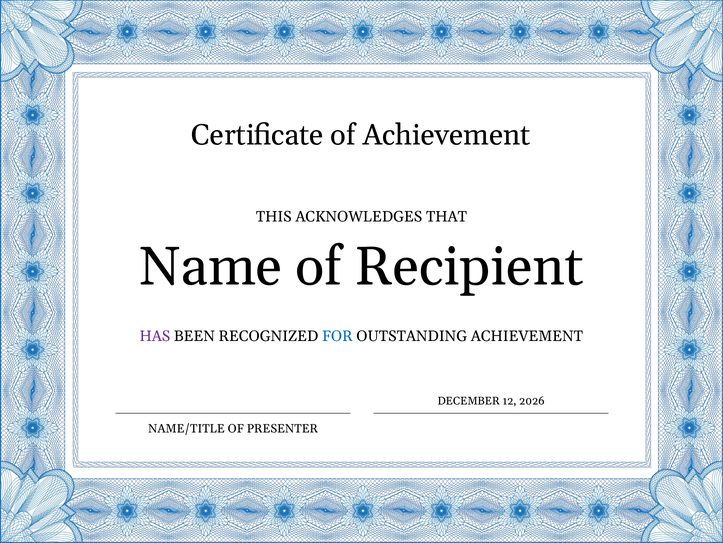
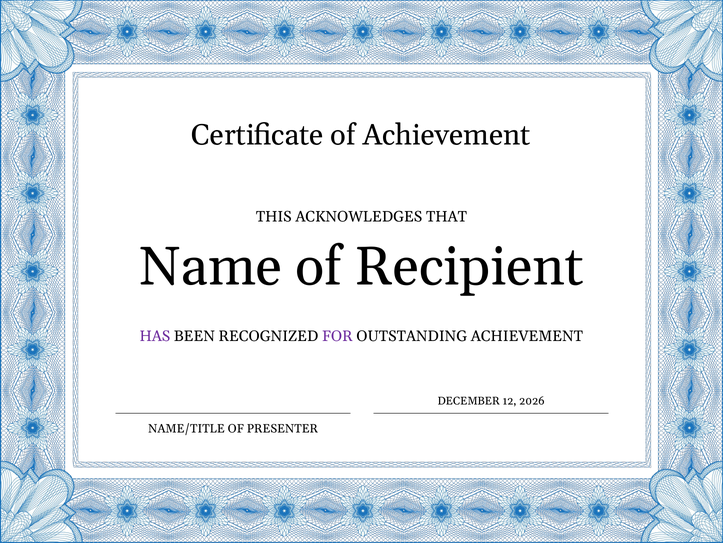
FOR colour: blue -> purple (337, 336)
